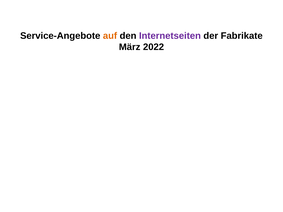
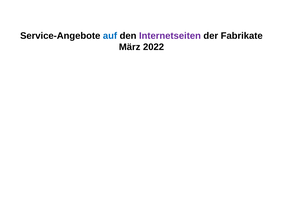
auf colour: orange -> blue (110, 36)
